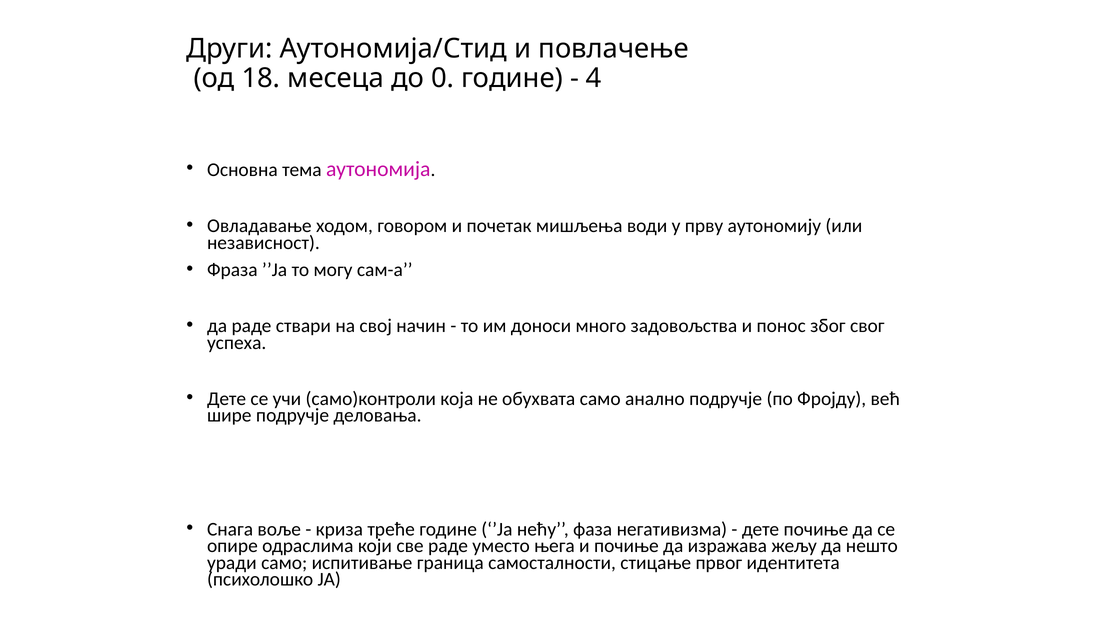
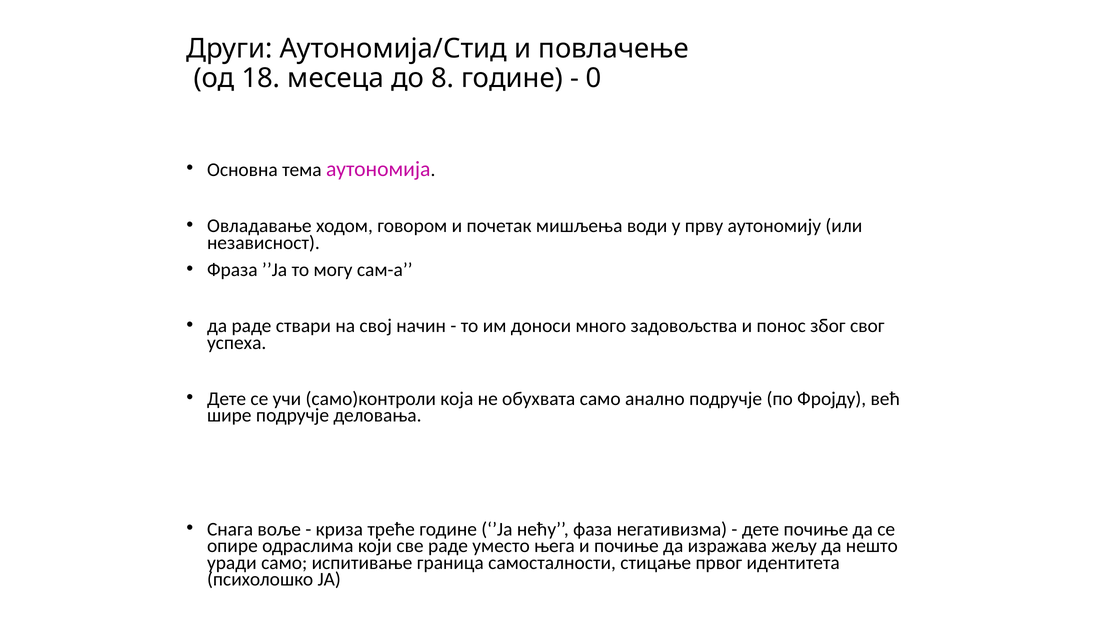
0: 0 -> 8 (443, 78)
4: 4 -> 0 (594, 78)
